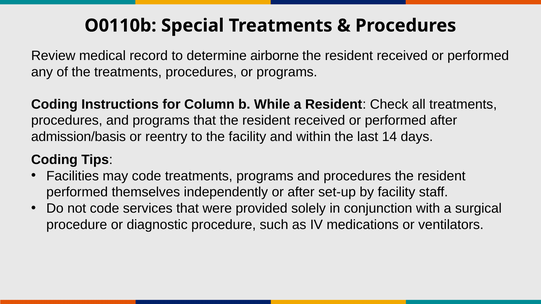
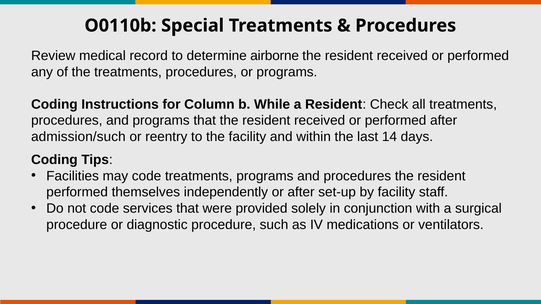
admission/basis: admission/basis -> admission/such (78, 137)
